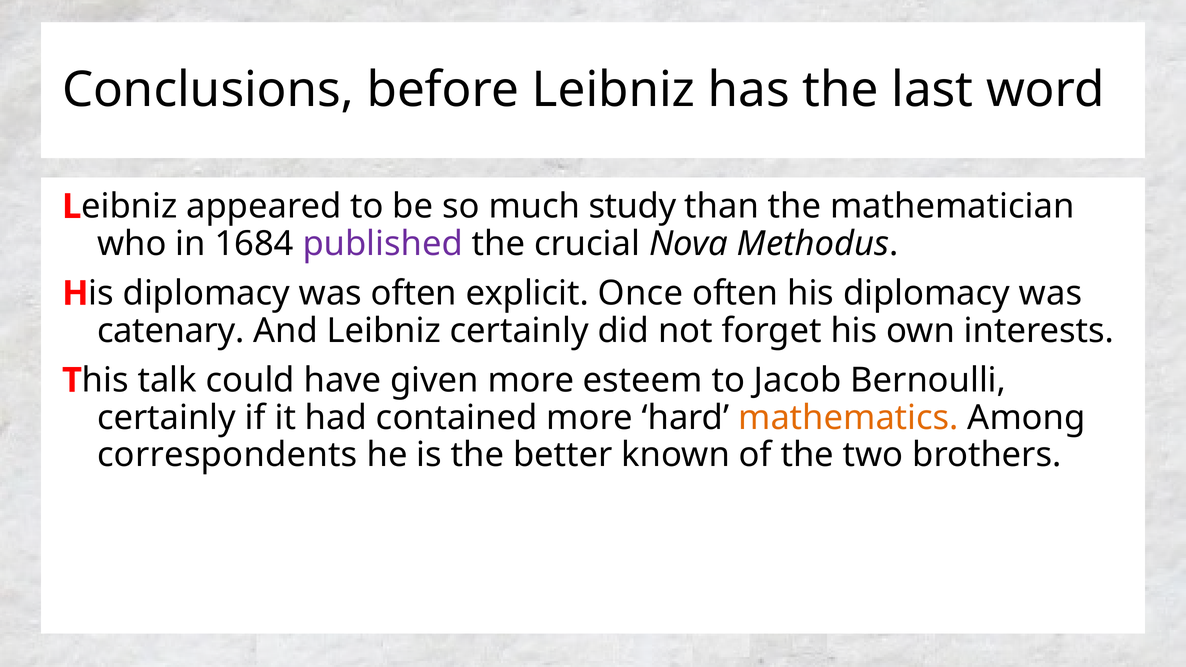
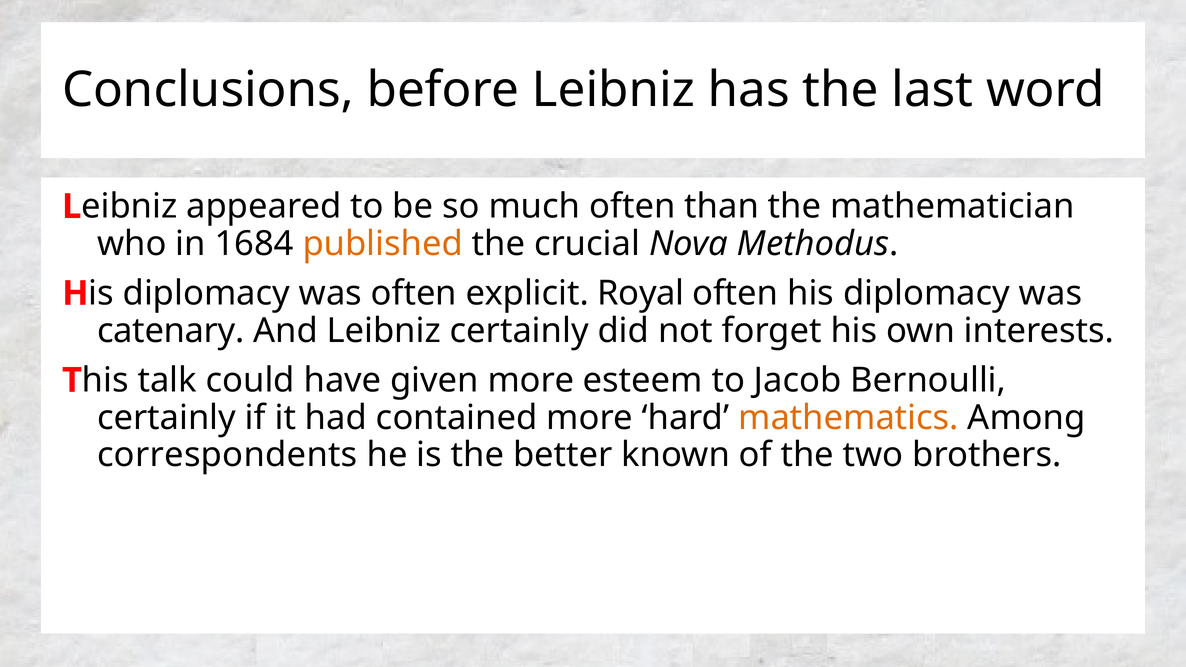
much study: study -> often (632, 207)
published colour: purple -> orange (383, 244)
Once: Once -> Royal (641, 293)
